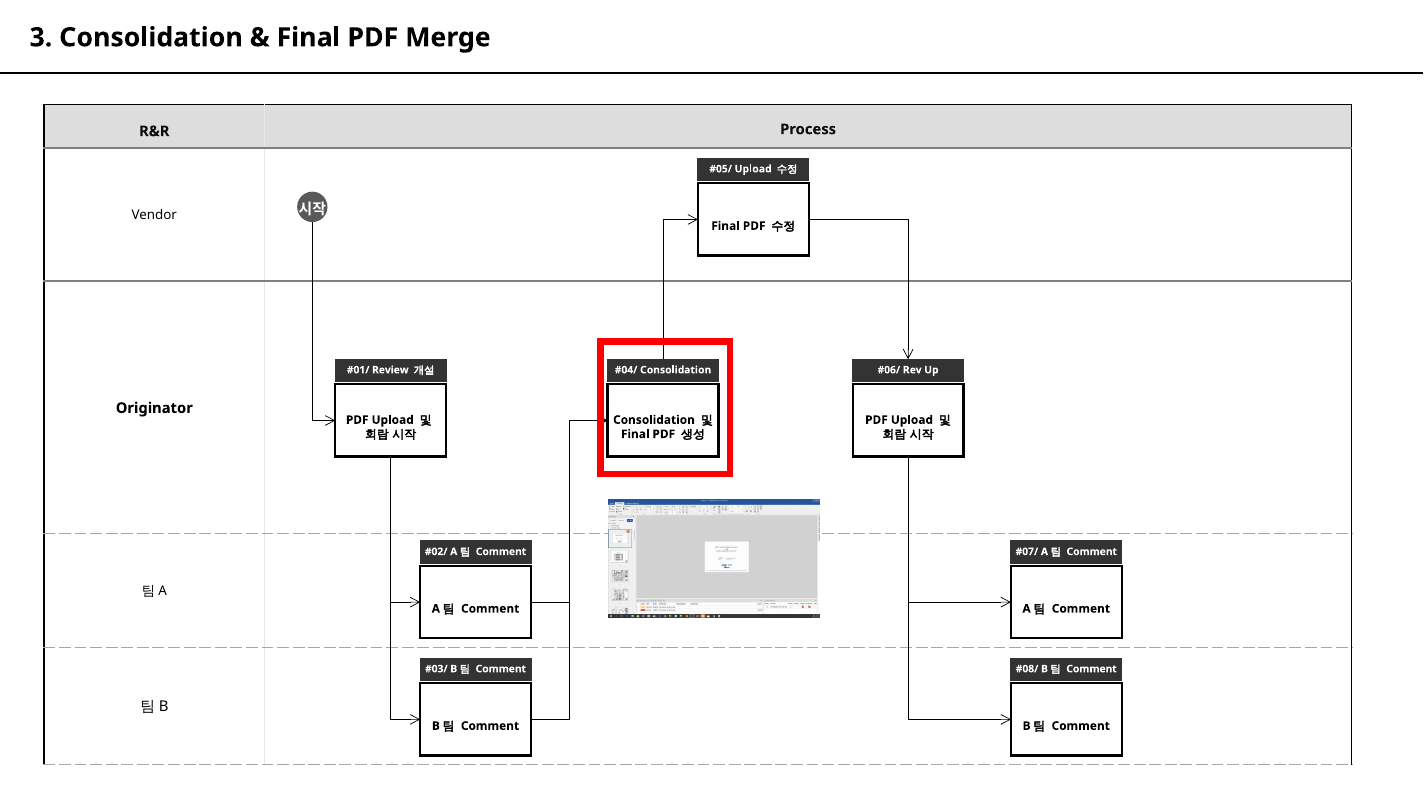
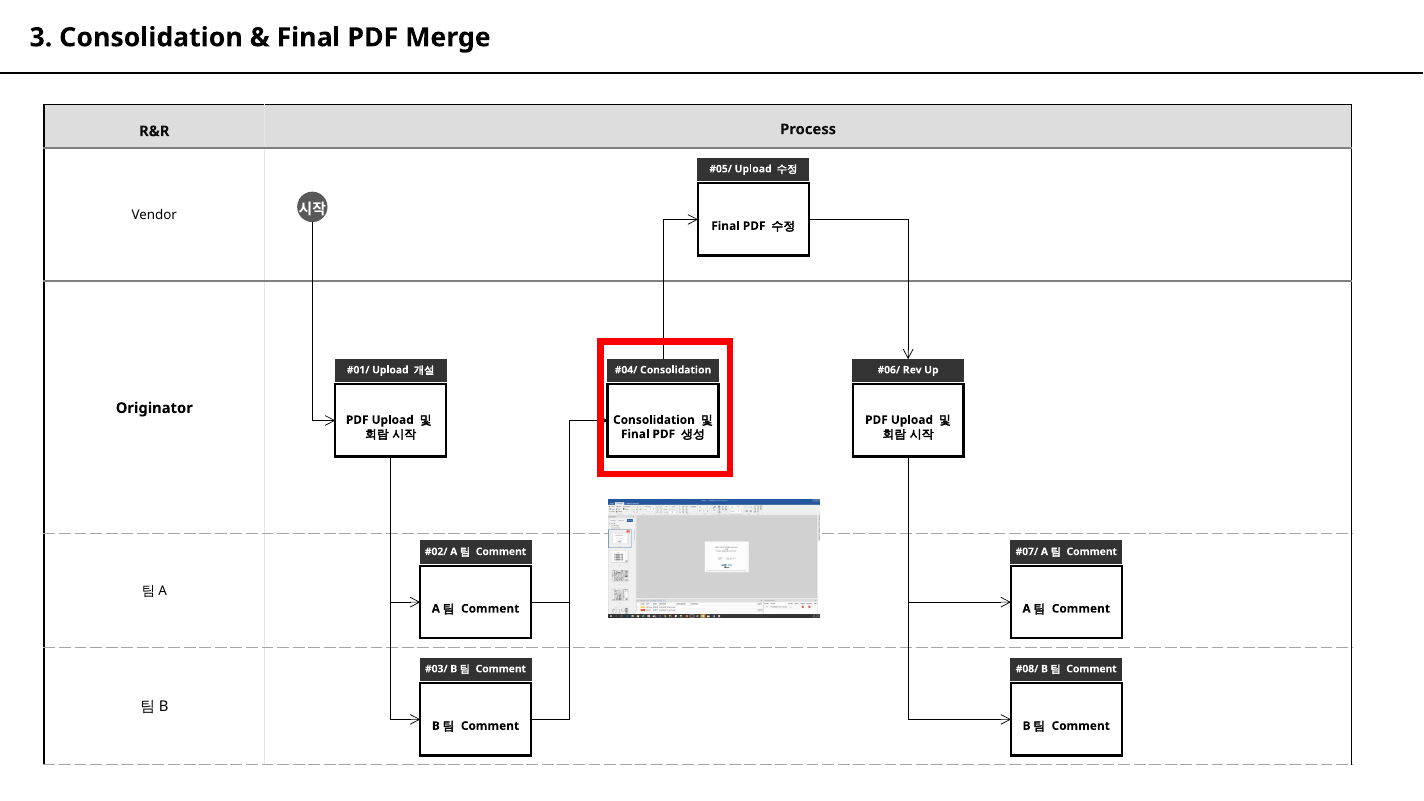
Review: Review -> Upload (390, 370)
